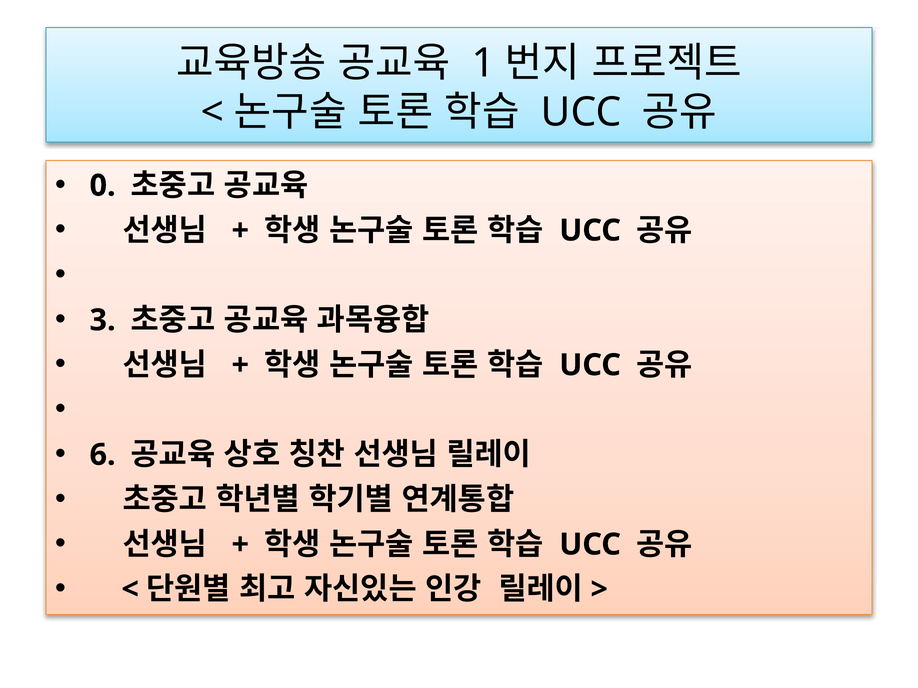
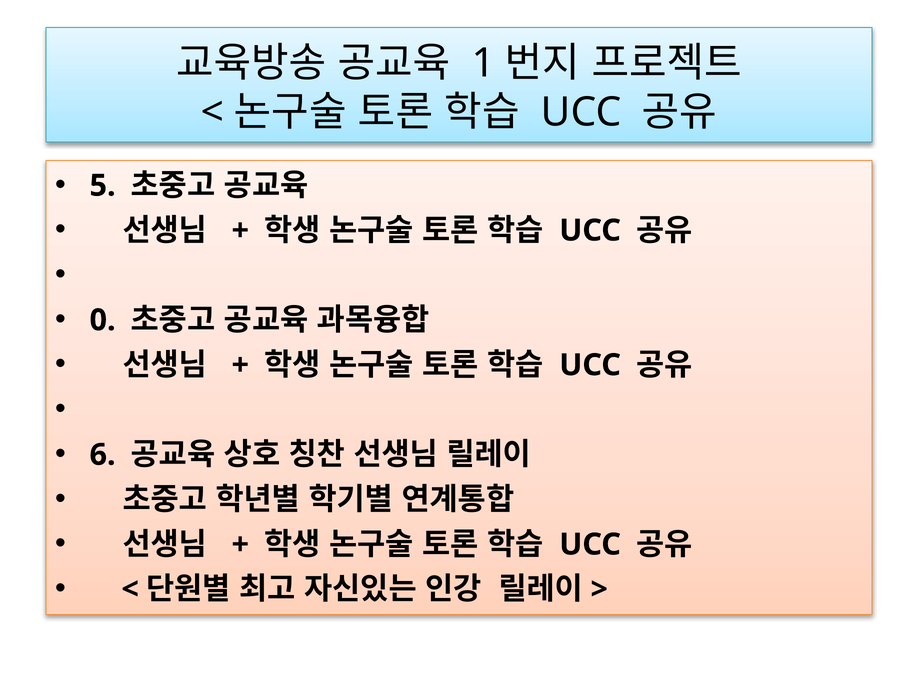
0: 0 -> 5 (103, 186)
3: 3 -> 0 (103, 320)
